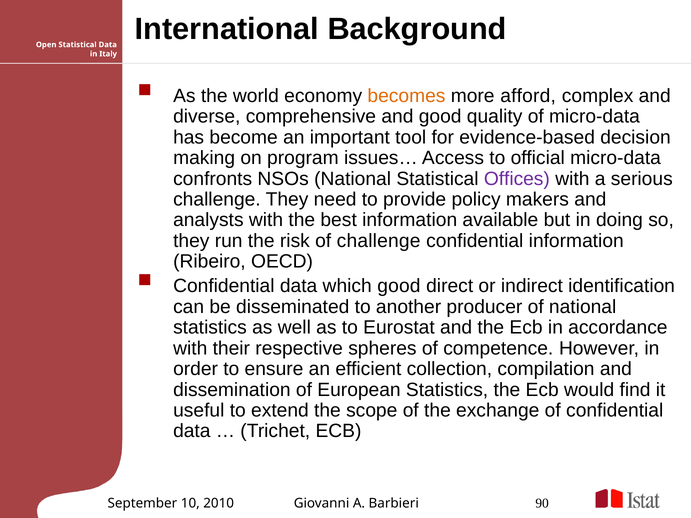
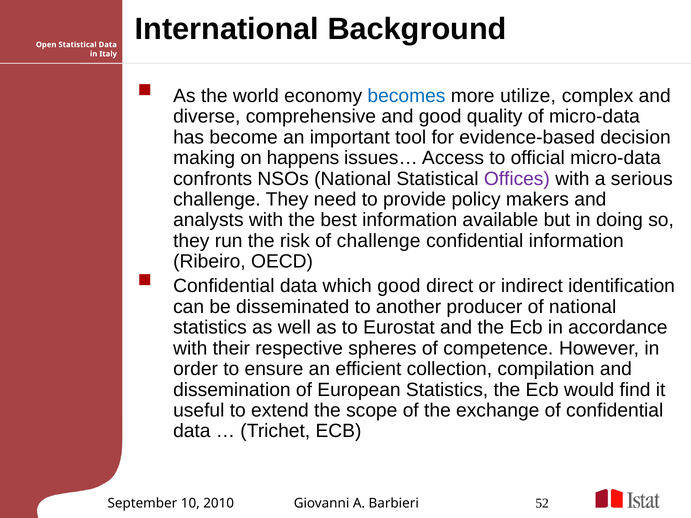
becomes colour: orange -> blue (406, 96)
afford: afford -> utilize (528, 96)
program: program -> happens (303, 158)
90: 90 -> 52 (542, 503)
